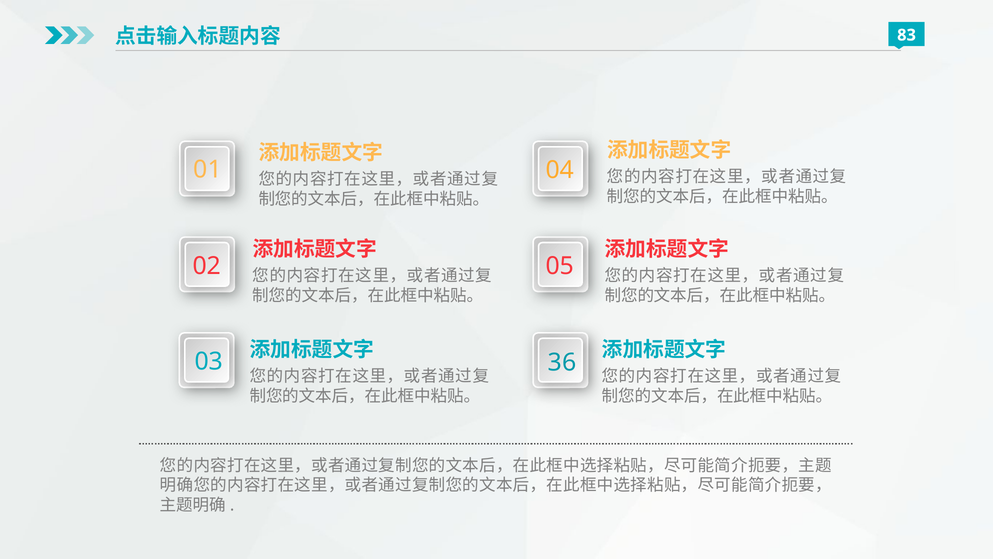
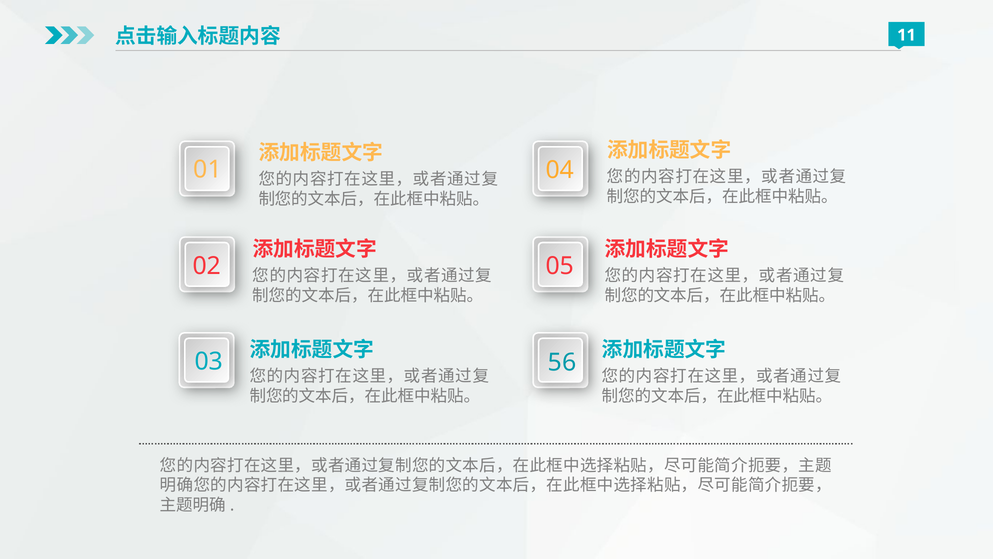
83: 83 -> 11 (907, 35)
36: 36 -> 56 (562, 362)
